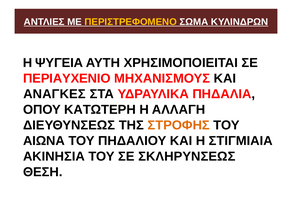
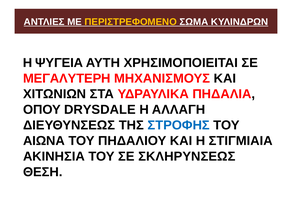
ΠΕΡΙΑΥΧΕΝΙΟ: ΠΕΡΙΑΥΧΕΝΙΟ -> ΜΕΓΑΛΥΤΕΡΗ (67, 78)
ΑΝΑΓΚΕΣ: ΑΝΑΓΚΕΣ -> ΧΙΤΩΝΙΩΝ (55, 94)
ΚΑΤΩΤΕΡΗ: ΚΑΤΩΤΕΡΗ -> DRYSDALE (100, 110)
ΣΤΡΟΦΗΣ colour: orange -> blue (179, 125)
